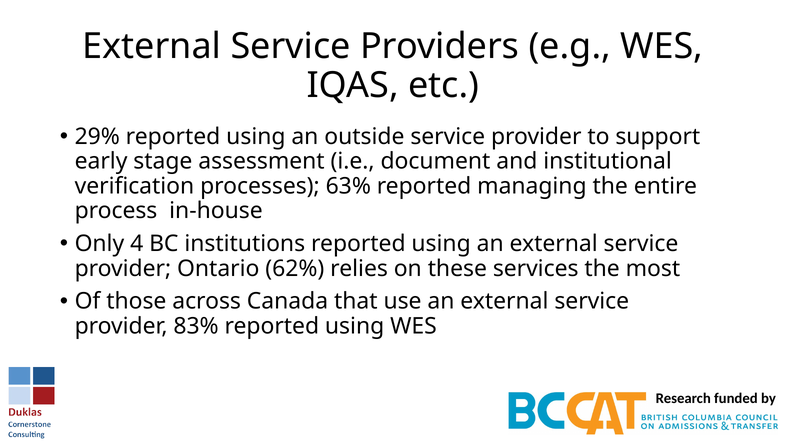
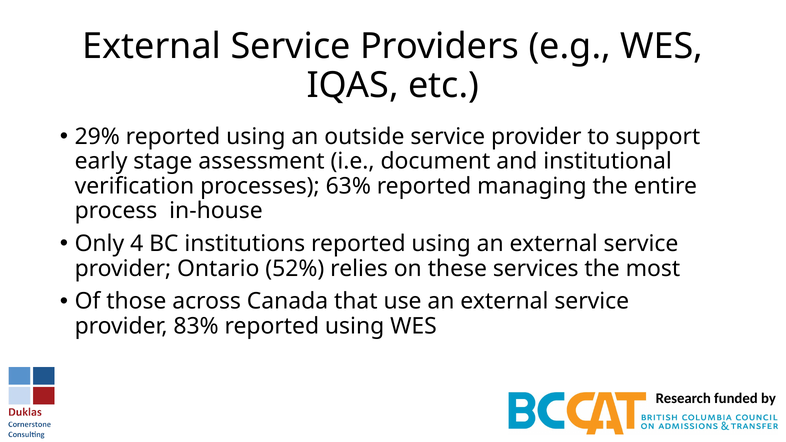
62%: 62% -> 52% (295, 269)
